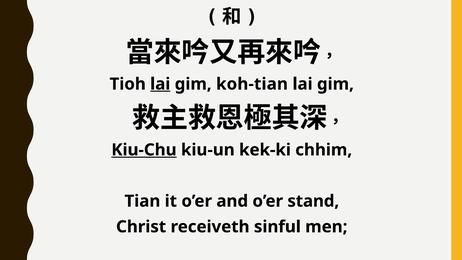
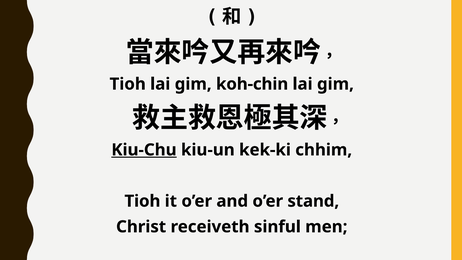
lai underline: present -> none (160, 84)
koh-tian: koh-tian -> koh-chin (252, 84)
Tian: Tian -> Tioh (142, 201)
